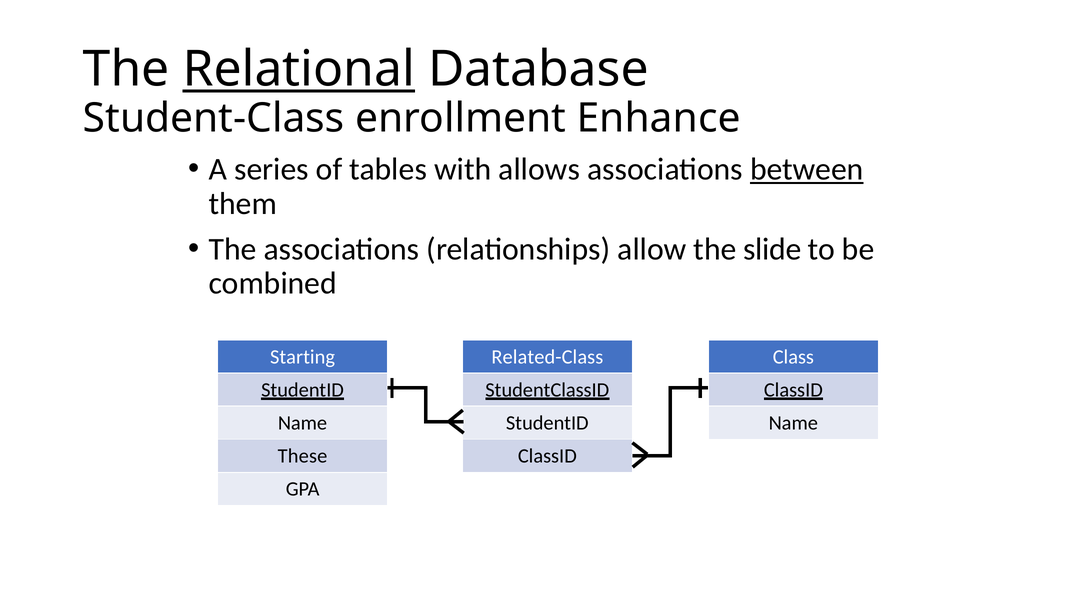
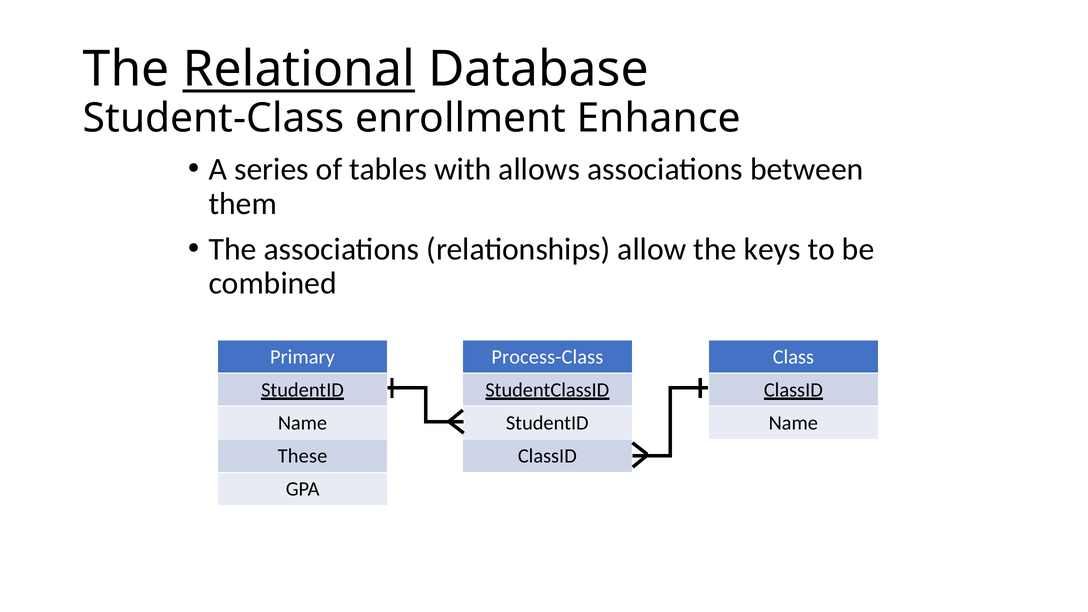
between underline: present -> none (807, 169)
slide: slide -> keys (772, 249)
Starting: Starting -> Primary (302, 357)
Related-Class: Related-Class -> Process-Class (547, 357)
